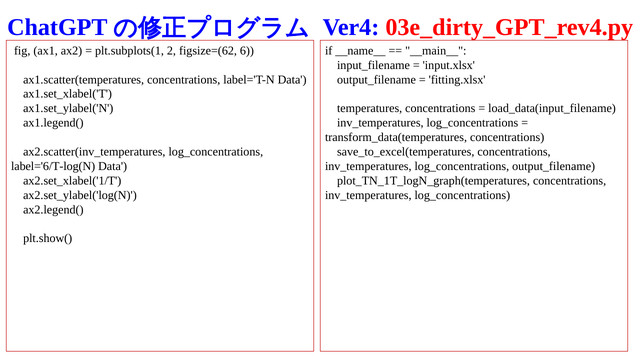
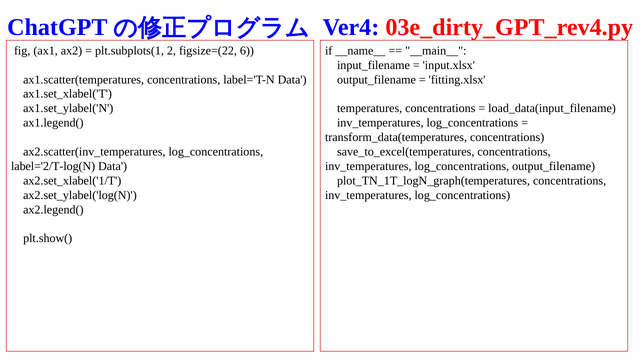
figsize=(62: figsize=(62 -> figsize=(22 (208, 51)
label='6/T-log(N: label='6/T-log(N -> label='2/T-log(N (53, 167)
